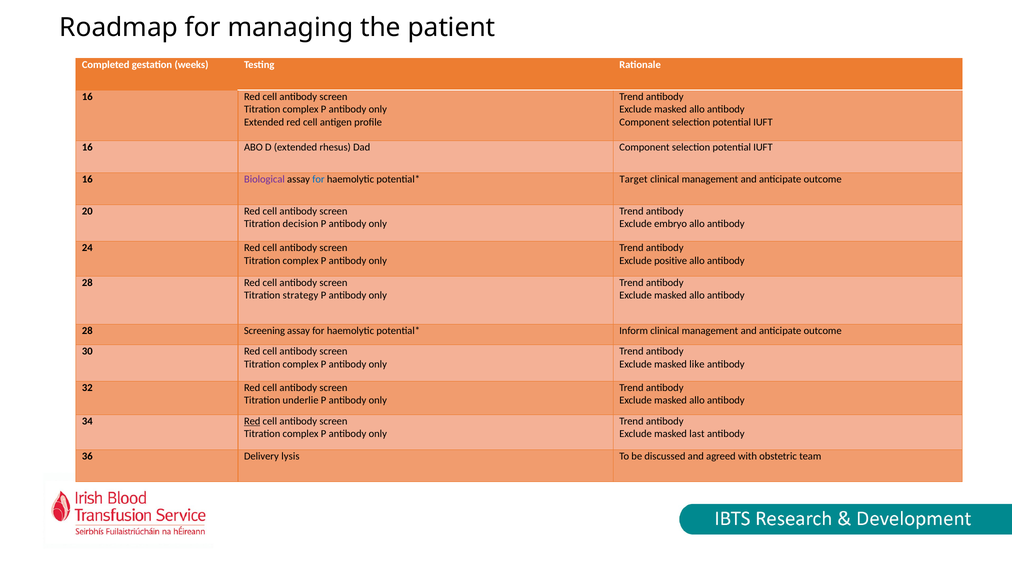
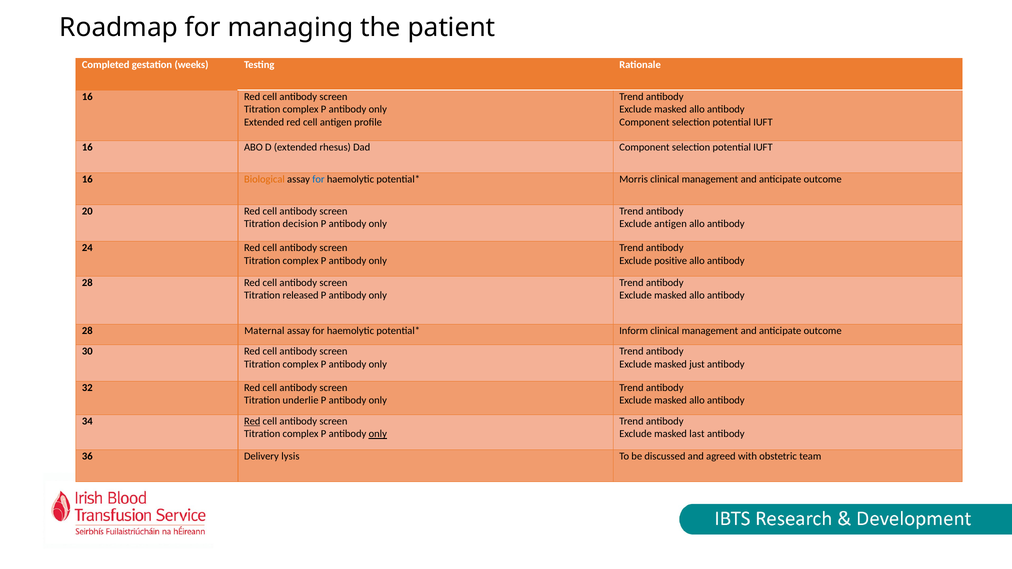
Biological colour: purple -> orange (264, 179)
Target: Target -> Morris (634, 179)
Exclude embryo: embryo -> antigen (671, 224)
strategy: strategy -> released (301, 296)
Screening: Screening -> Maternal (264, 331)
like: like -> just (697, 364)
only underline: none -> present (378, 434)
